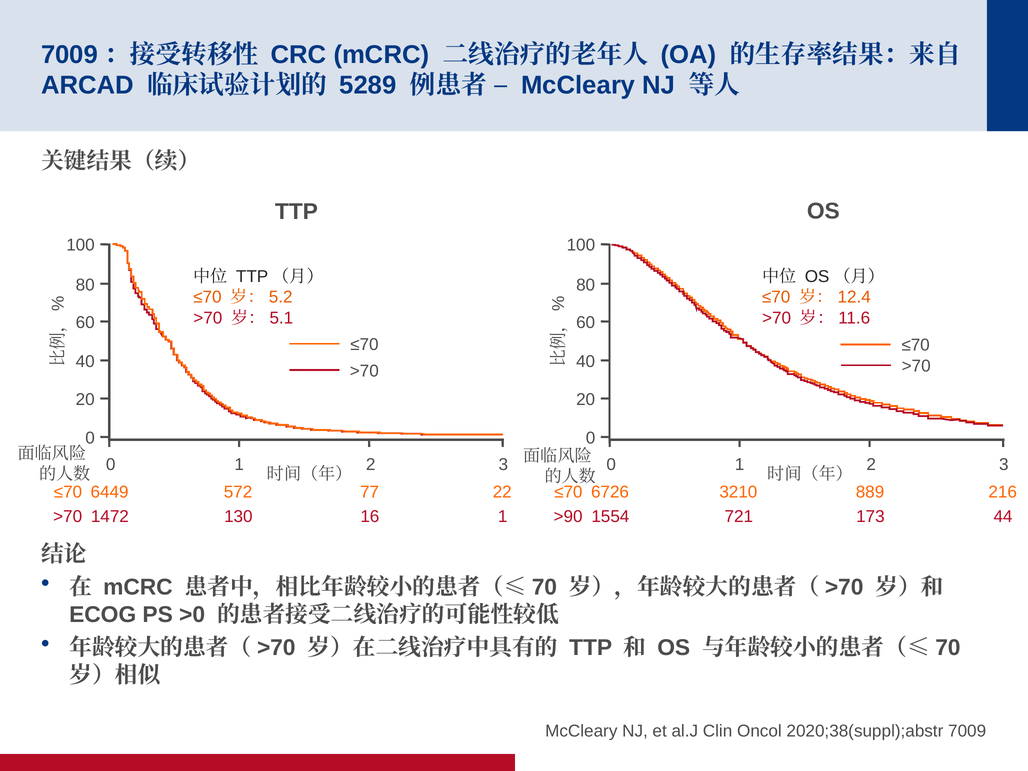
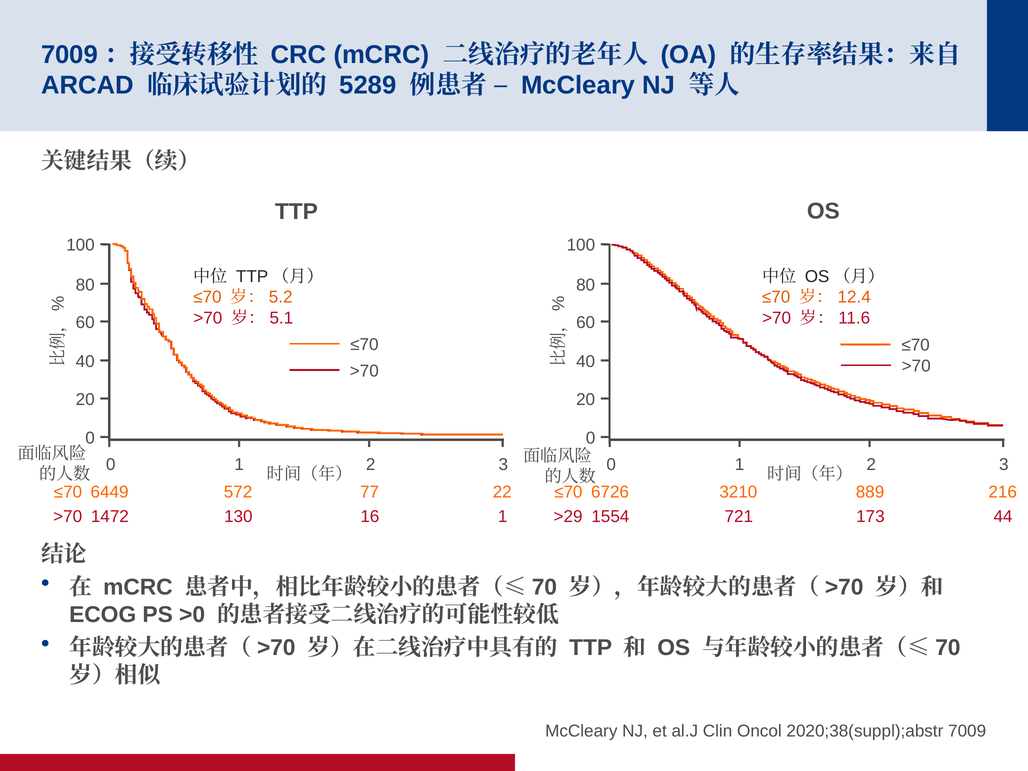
>90: >90 -> >29 (568, 517)
